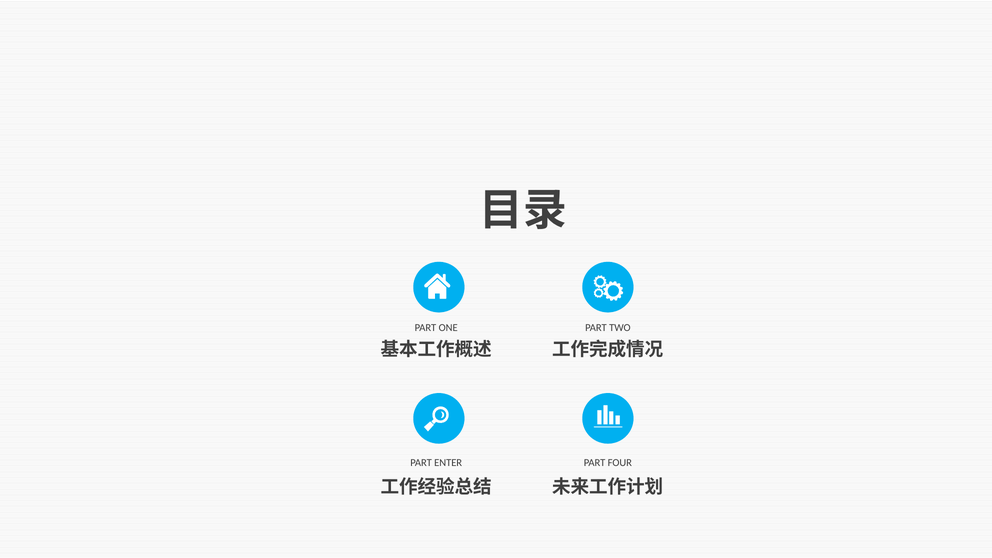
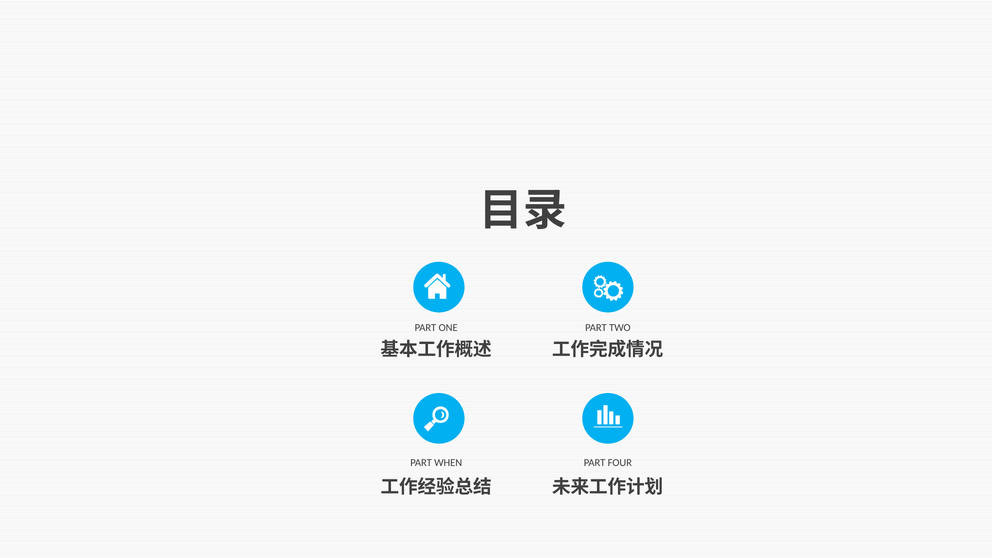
ENTER: ENTER -> WHEN (448, 463)
